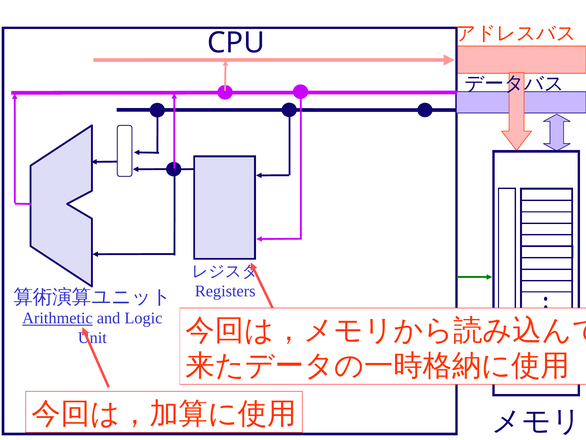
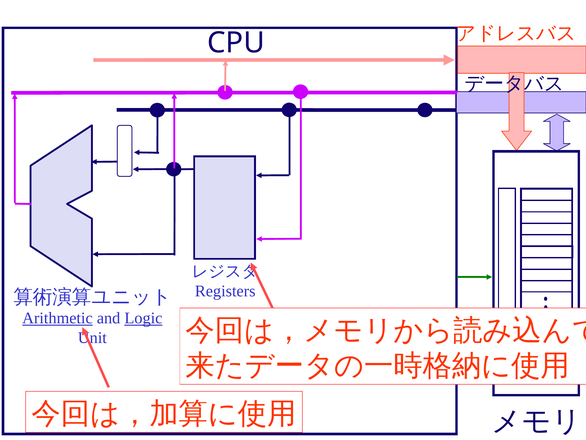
Logic underline: none -> present (143, 318)
